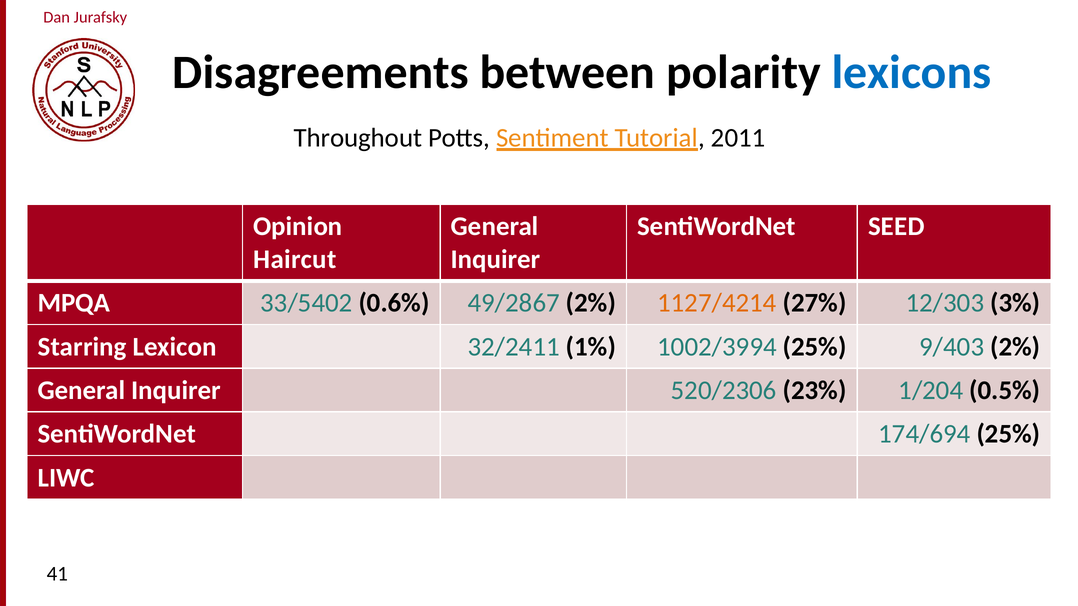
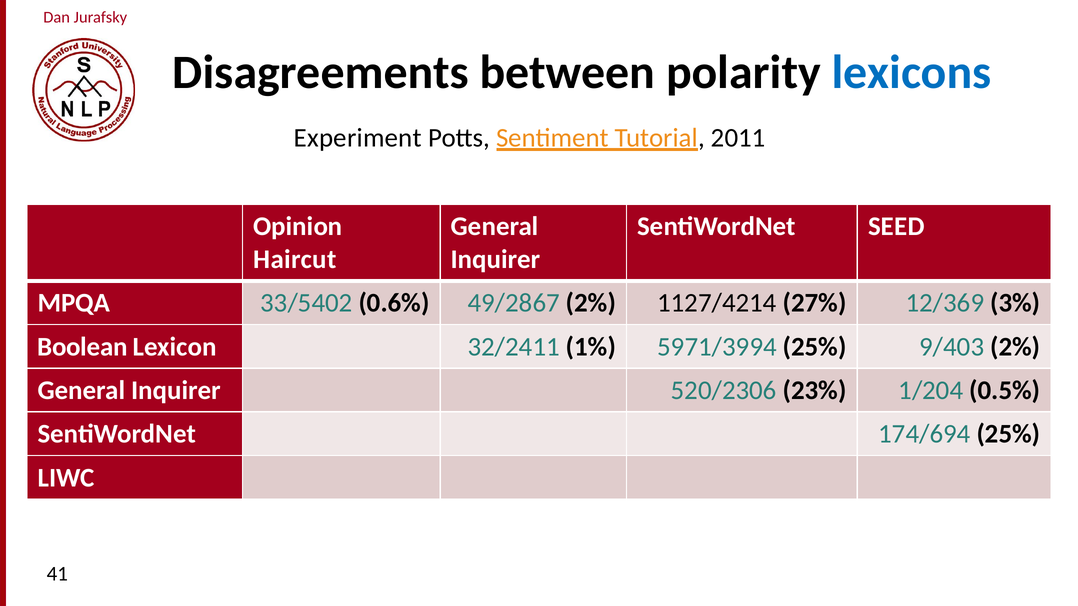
Throughout: Throughout -> Experiment (358, 138)
1127/4214 colour: orange -> black (717, 303)
12/303: 12/303 -> 12/369 (945, 303)
Starring: Starring -> Boolean (82, 347)
1002/3994: 1002/3994 -> 5971/3994 (717, 347)
